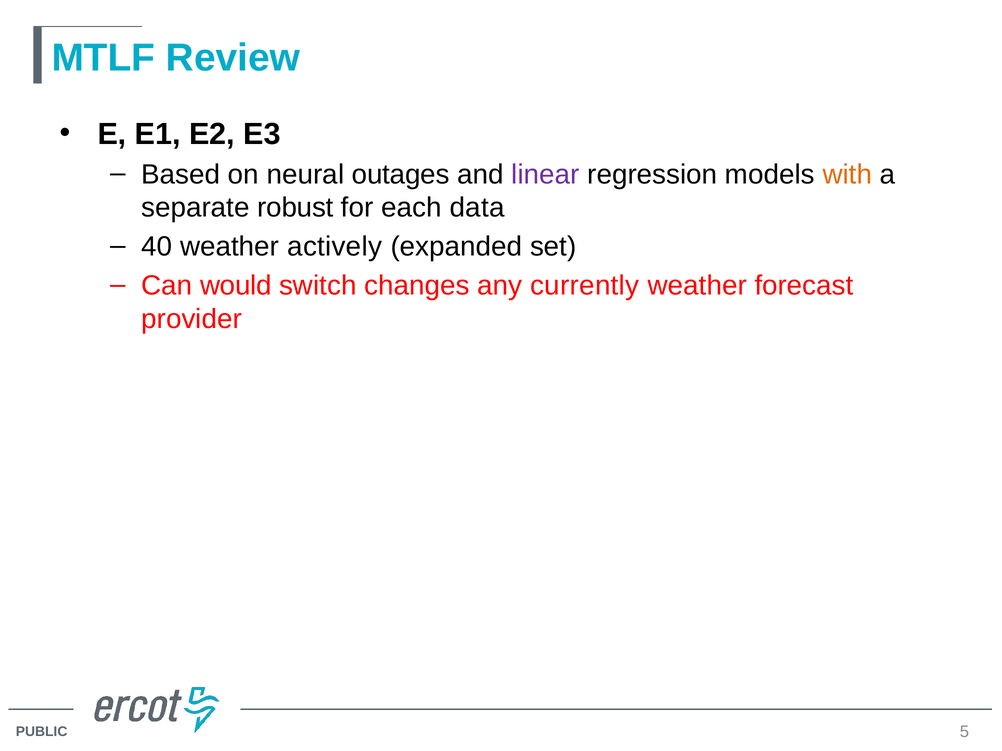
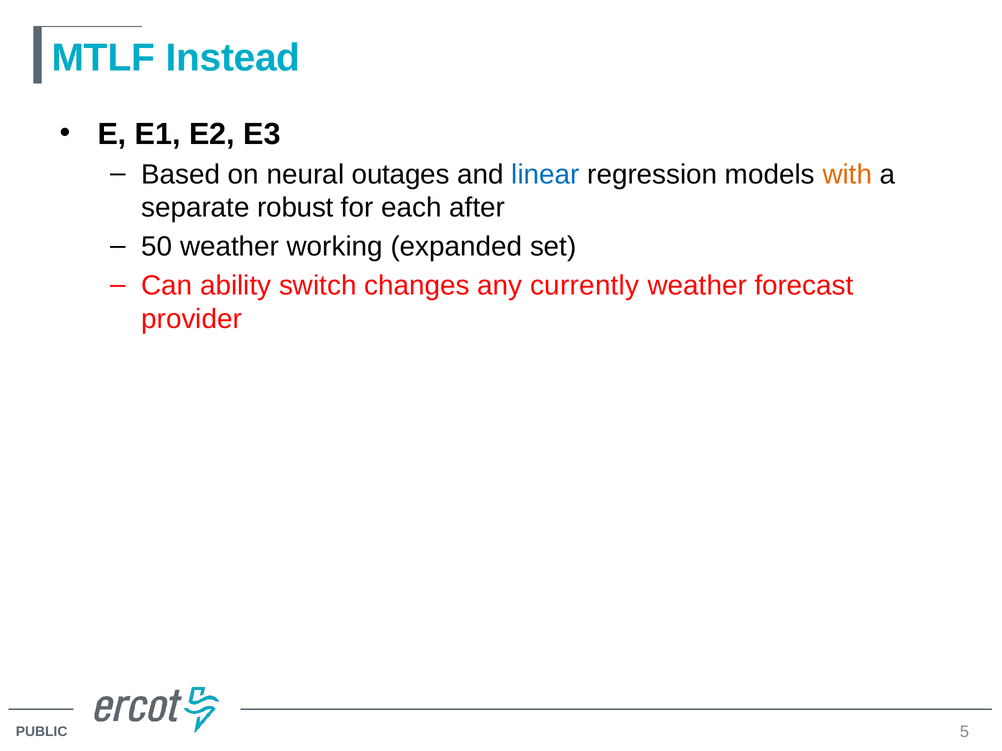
Review: Review -> Instead (233, 58)
linear colour: purple -> blue (545, 174)
data: data -> after (477, 208)
40: 40 -> 50 (157, 247)
actively: actively -> working (335, 247)
would: would -> ability (236, 286)
